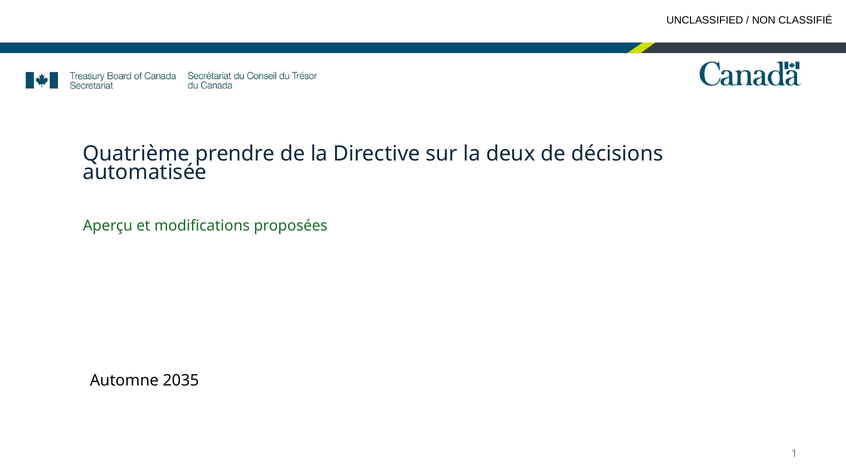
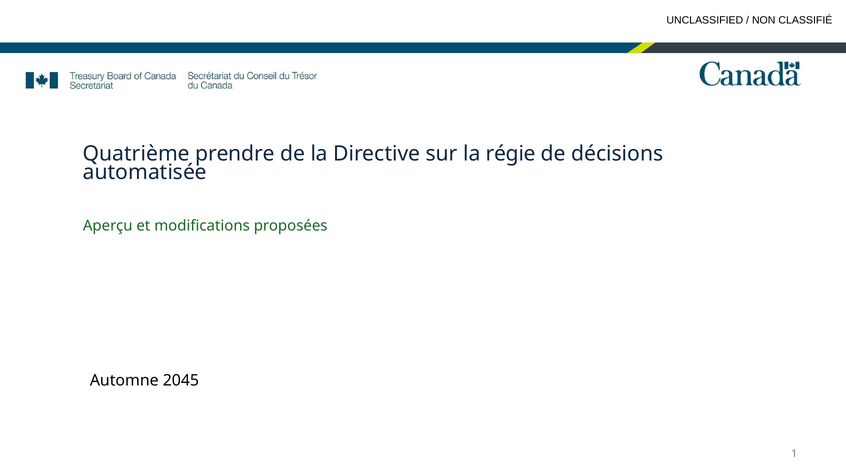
deux: deux -> régie (511, 154)
2035: 2035 -> 2045 (181, 380)
